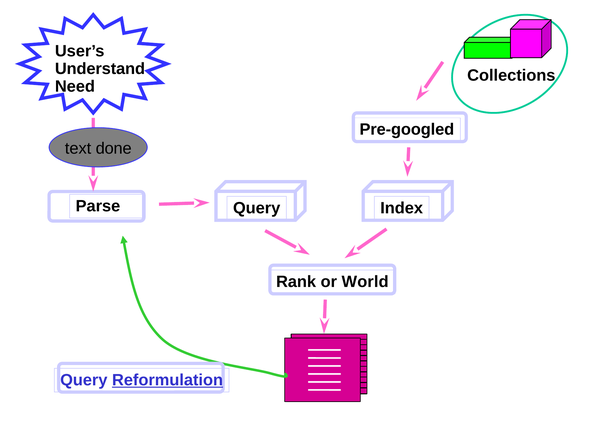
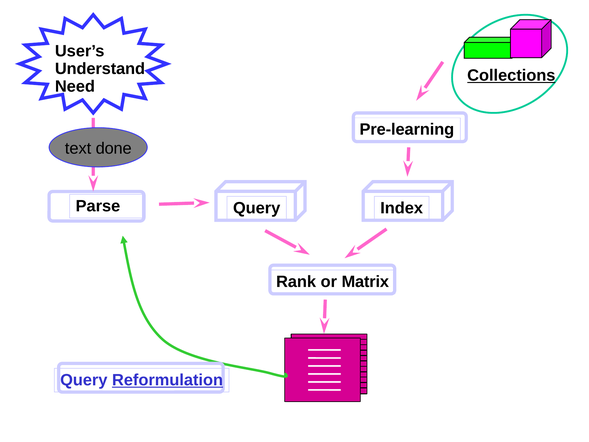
Collections underline: none -> present (511, 76)
Pre-googled: Pre-googled -> Pre-learning (407, 129)
World: World -> Matrix (365, 282)
